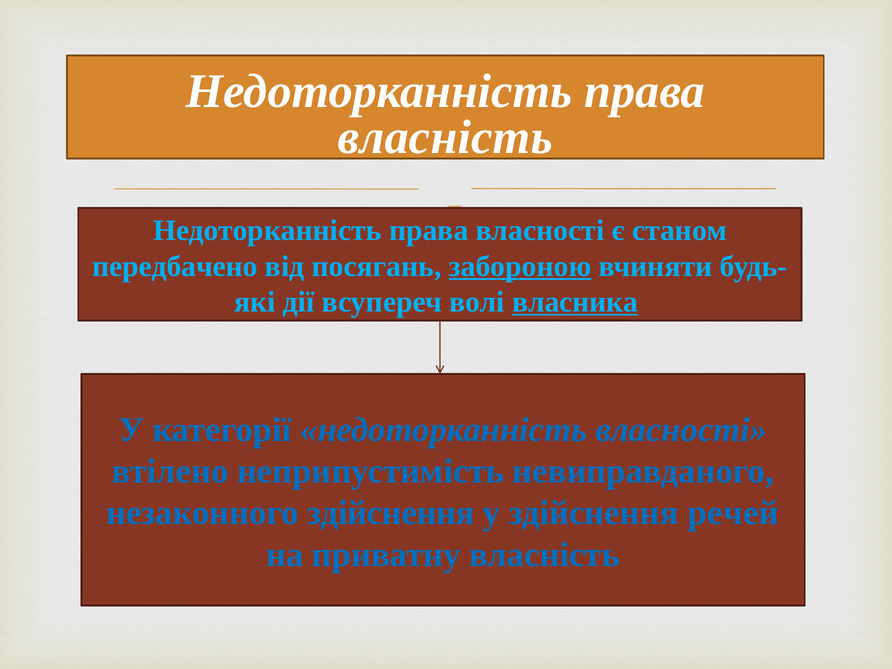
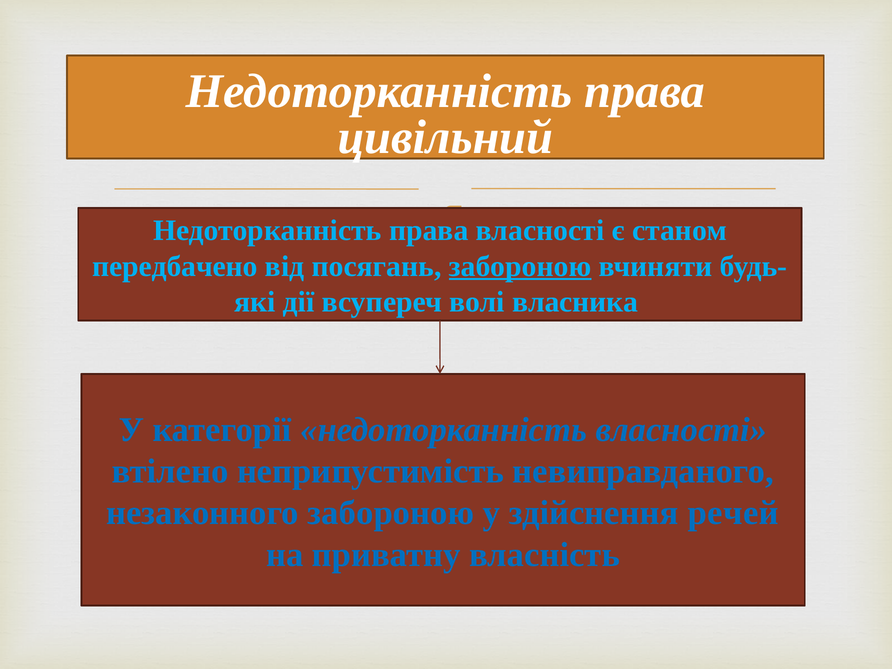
власність: власність -> цивільний (445, 137)
власника underline: present -> none (575, 302)
незаконного здійснення: здійснення -> забороною (391, 513)
